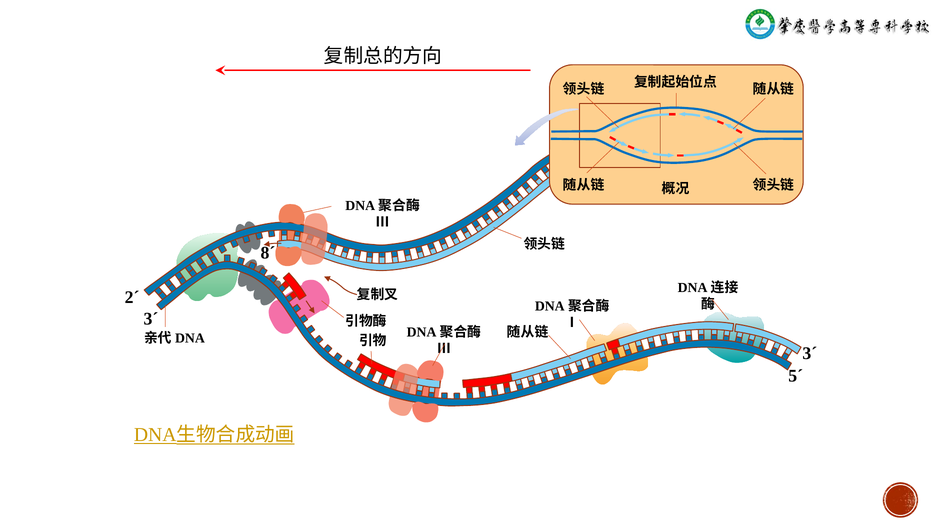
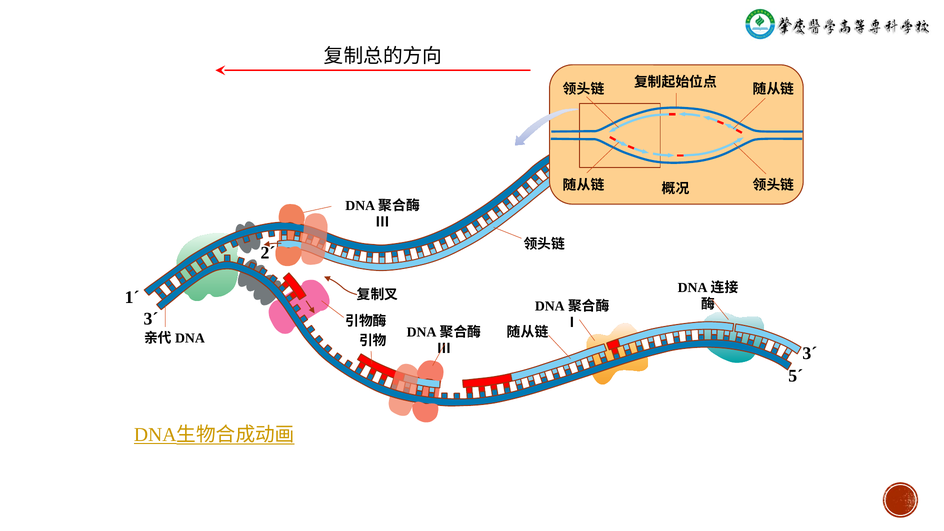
8´: 8´ -> 2´ (268, 253)
2´: 2´ -> 1´ (132, 297)
